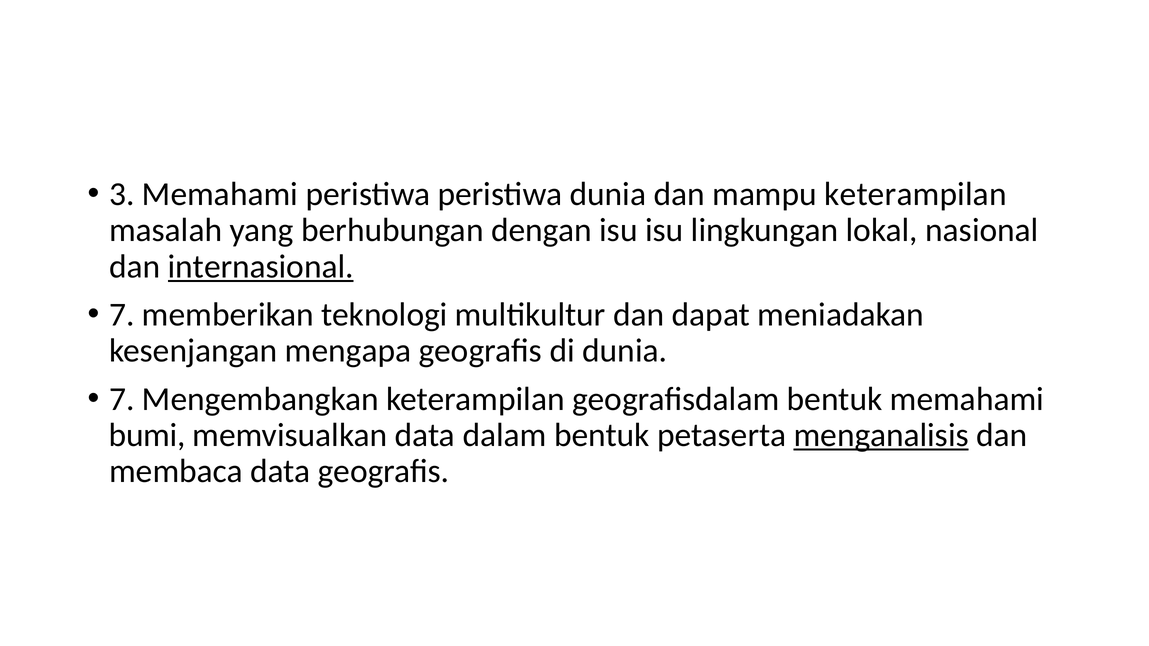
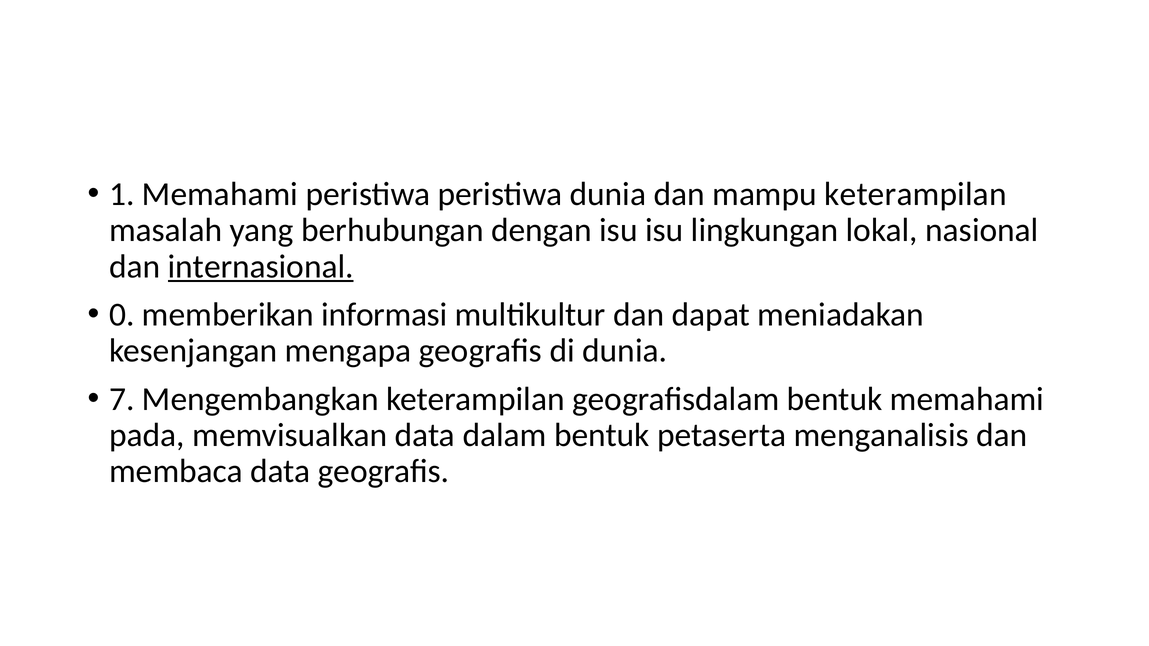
3: 3 -> 1 (122, 194)
7: 7 -> 0 (122, 315)
teknologi: teknologi -> informasi (384, 315)
bumi: bumi -> pada (147, 435)
menganalisis underline: present -> none (881, 435)
